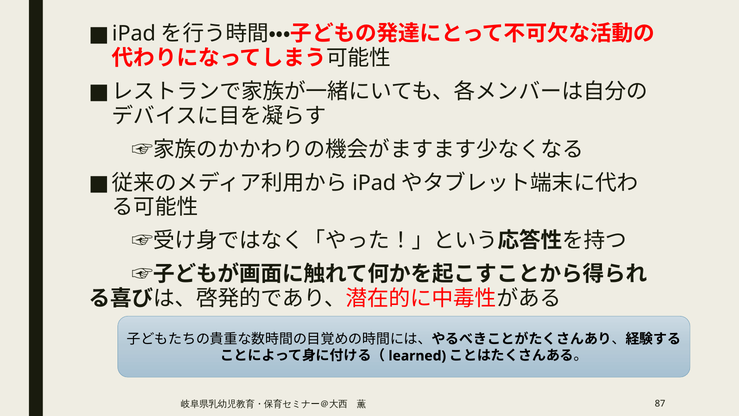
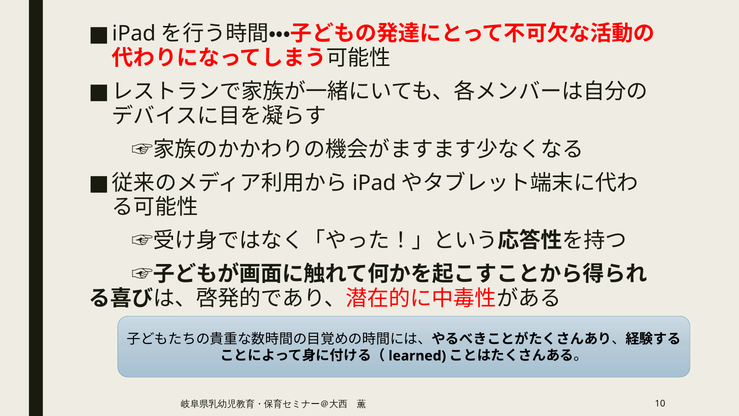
87: 87 -> 10 (660, 403)
